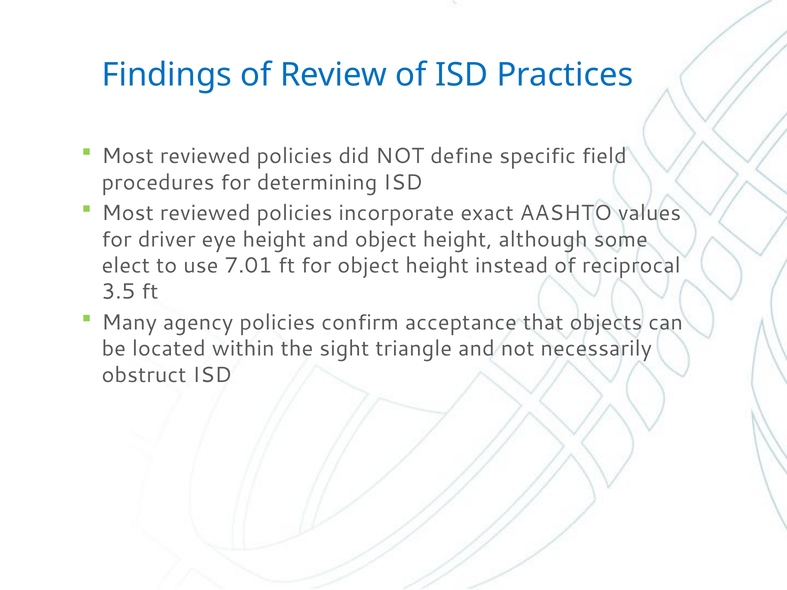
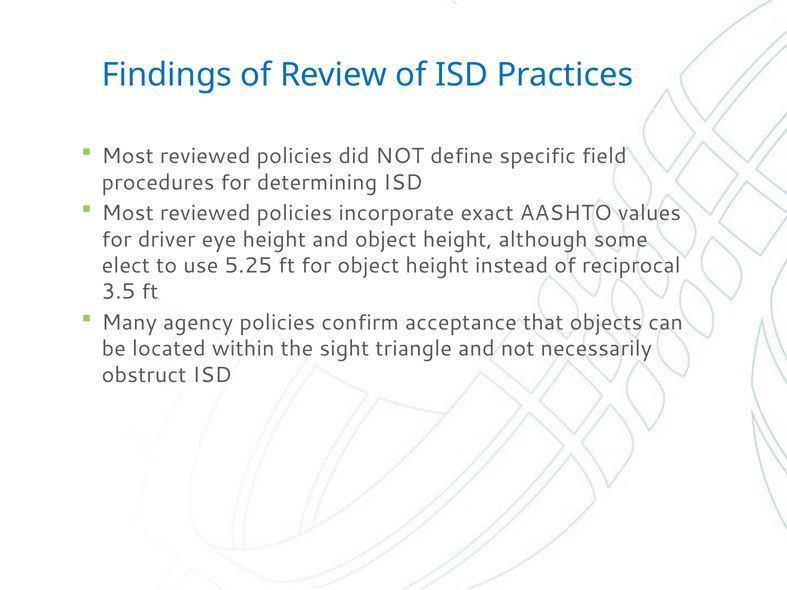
7.01: 7.01 -> 5.25 (248, 266)
